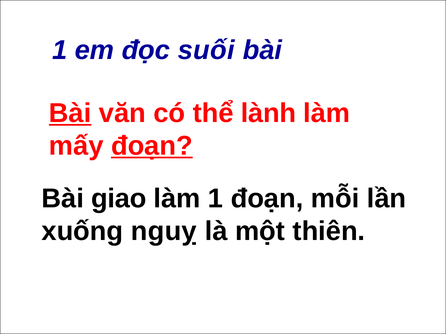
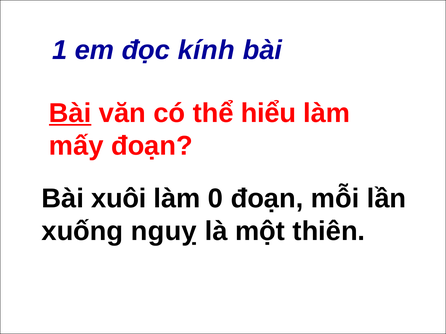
suối: suối -> kính (206, 50)
lành: lành -> hiểu (269, 113)
đoạn underline: present -> none (152, 146)
giao: giao -> xuôi (119, 199)
làm 1: 1 -> 0 (216, 199)
